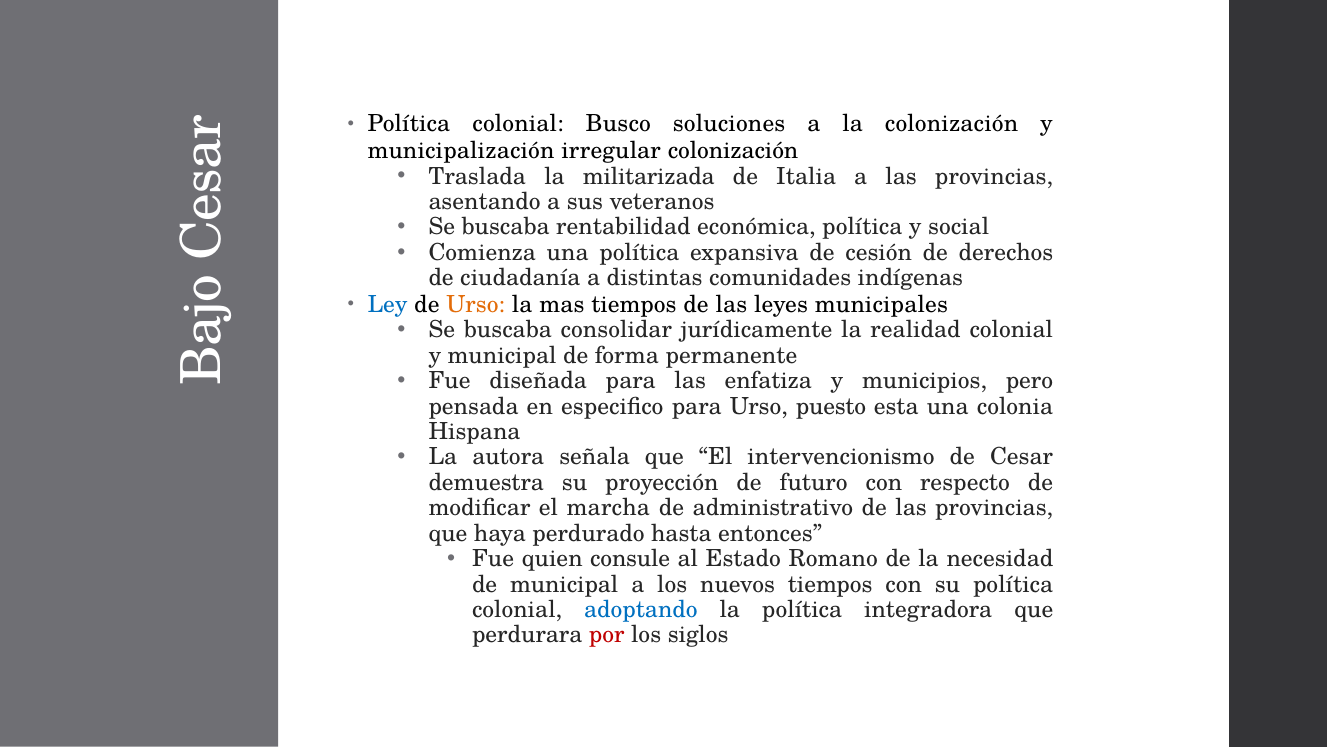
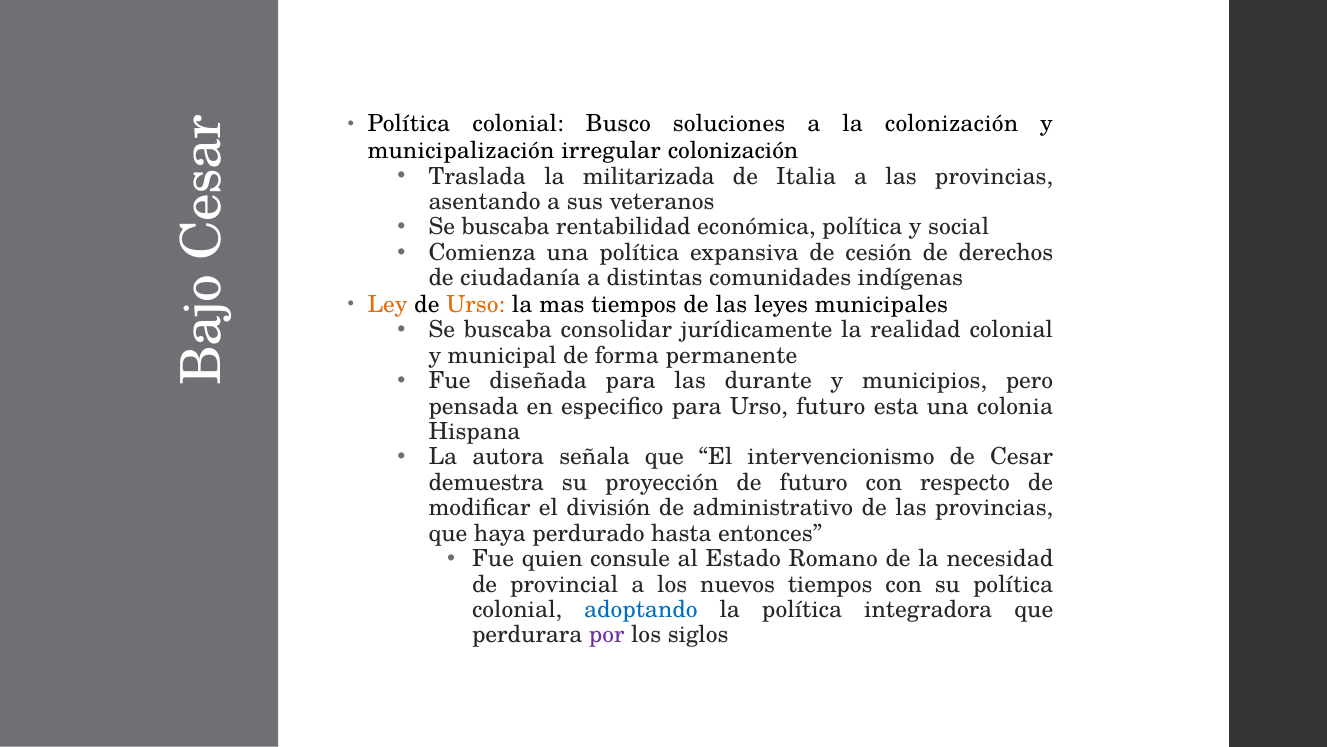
Ley colour: blue -> orange (387, 304)
enfatiza: enfatiza -> durante (768, 381)
Urso puesto: puesto -> futuro (831, 406)
marcha: marcha -> división (609, 508)
de municipal: municipal -> provincial (564, 584)
por colour: red -> purple (607, 635)
